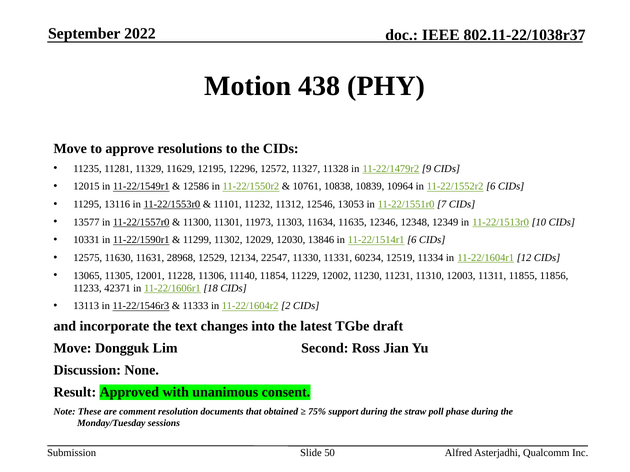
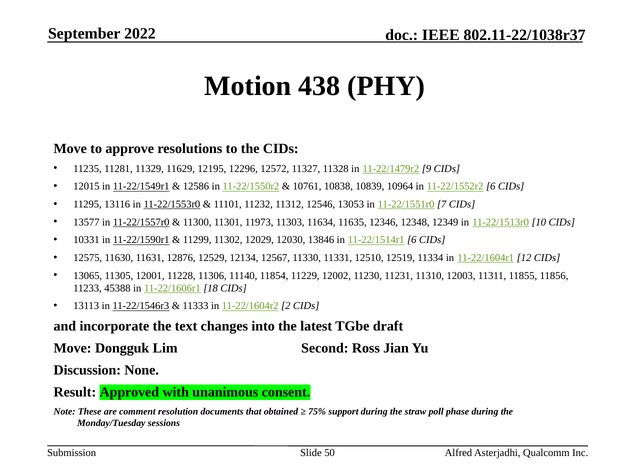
28968: 28968 -> 12876 (181, 258)
22547: 22547 -> 12567 (275, 258)
60234: 60234 -> 12510 (369, 258)
42371: 42371 -> 45388 (117, 288)
